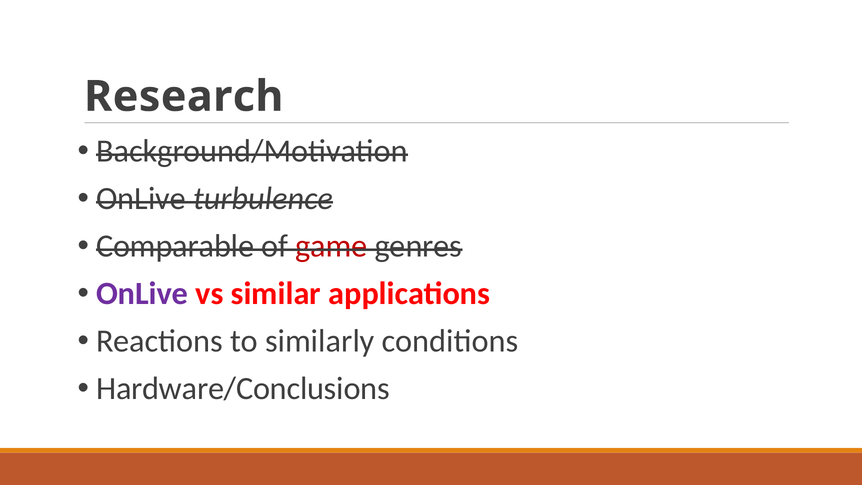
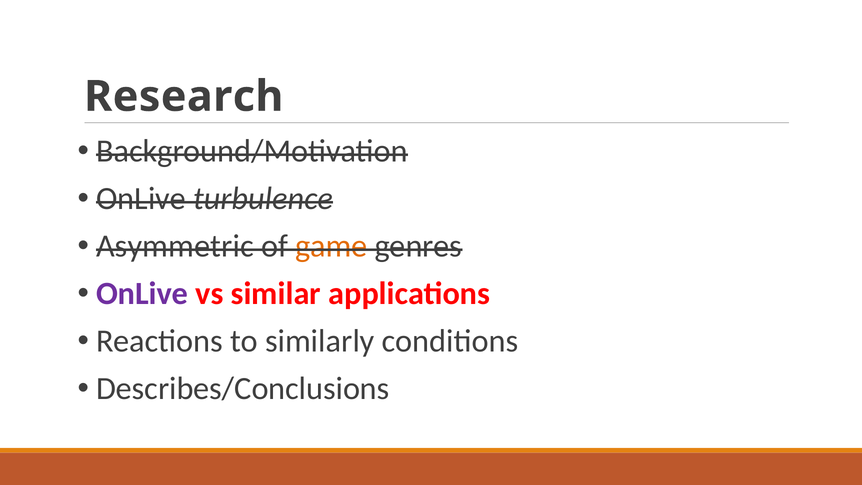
Comparable: Comparable -> Asymmetric (175, 246)
game colour: red -> orange (331, 246)
Hardware/Conclusions: Hardware/Conclusions -> Describes/Conclusions (243, 388)
